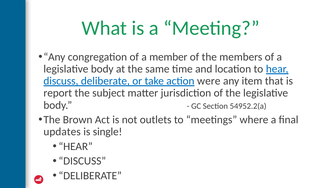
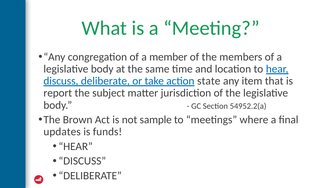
were: were -> state (209, 81)
outlets: outlets -> sample (156, 120)
single: single -> funds (107, 132)
